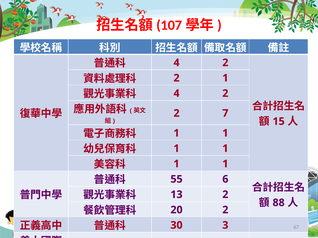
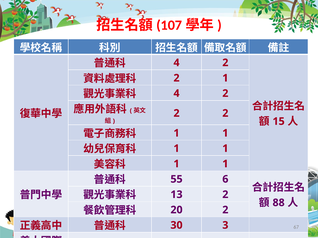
2 7: 7 -> 2 (225, 113)
